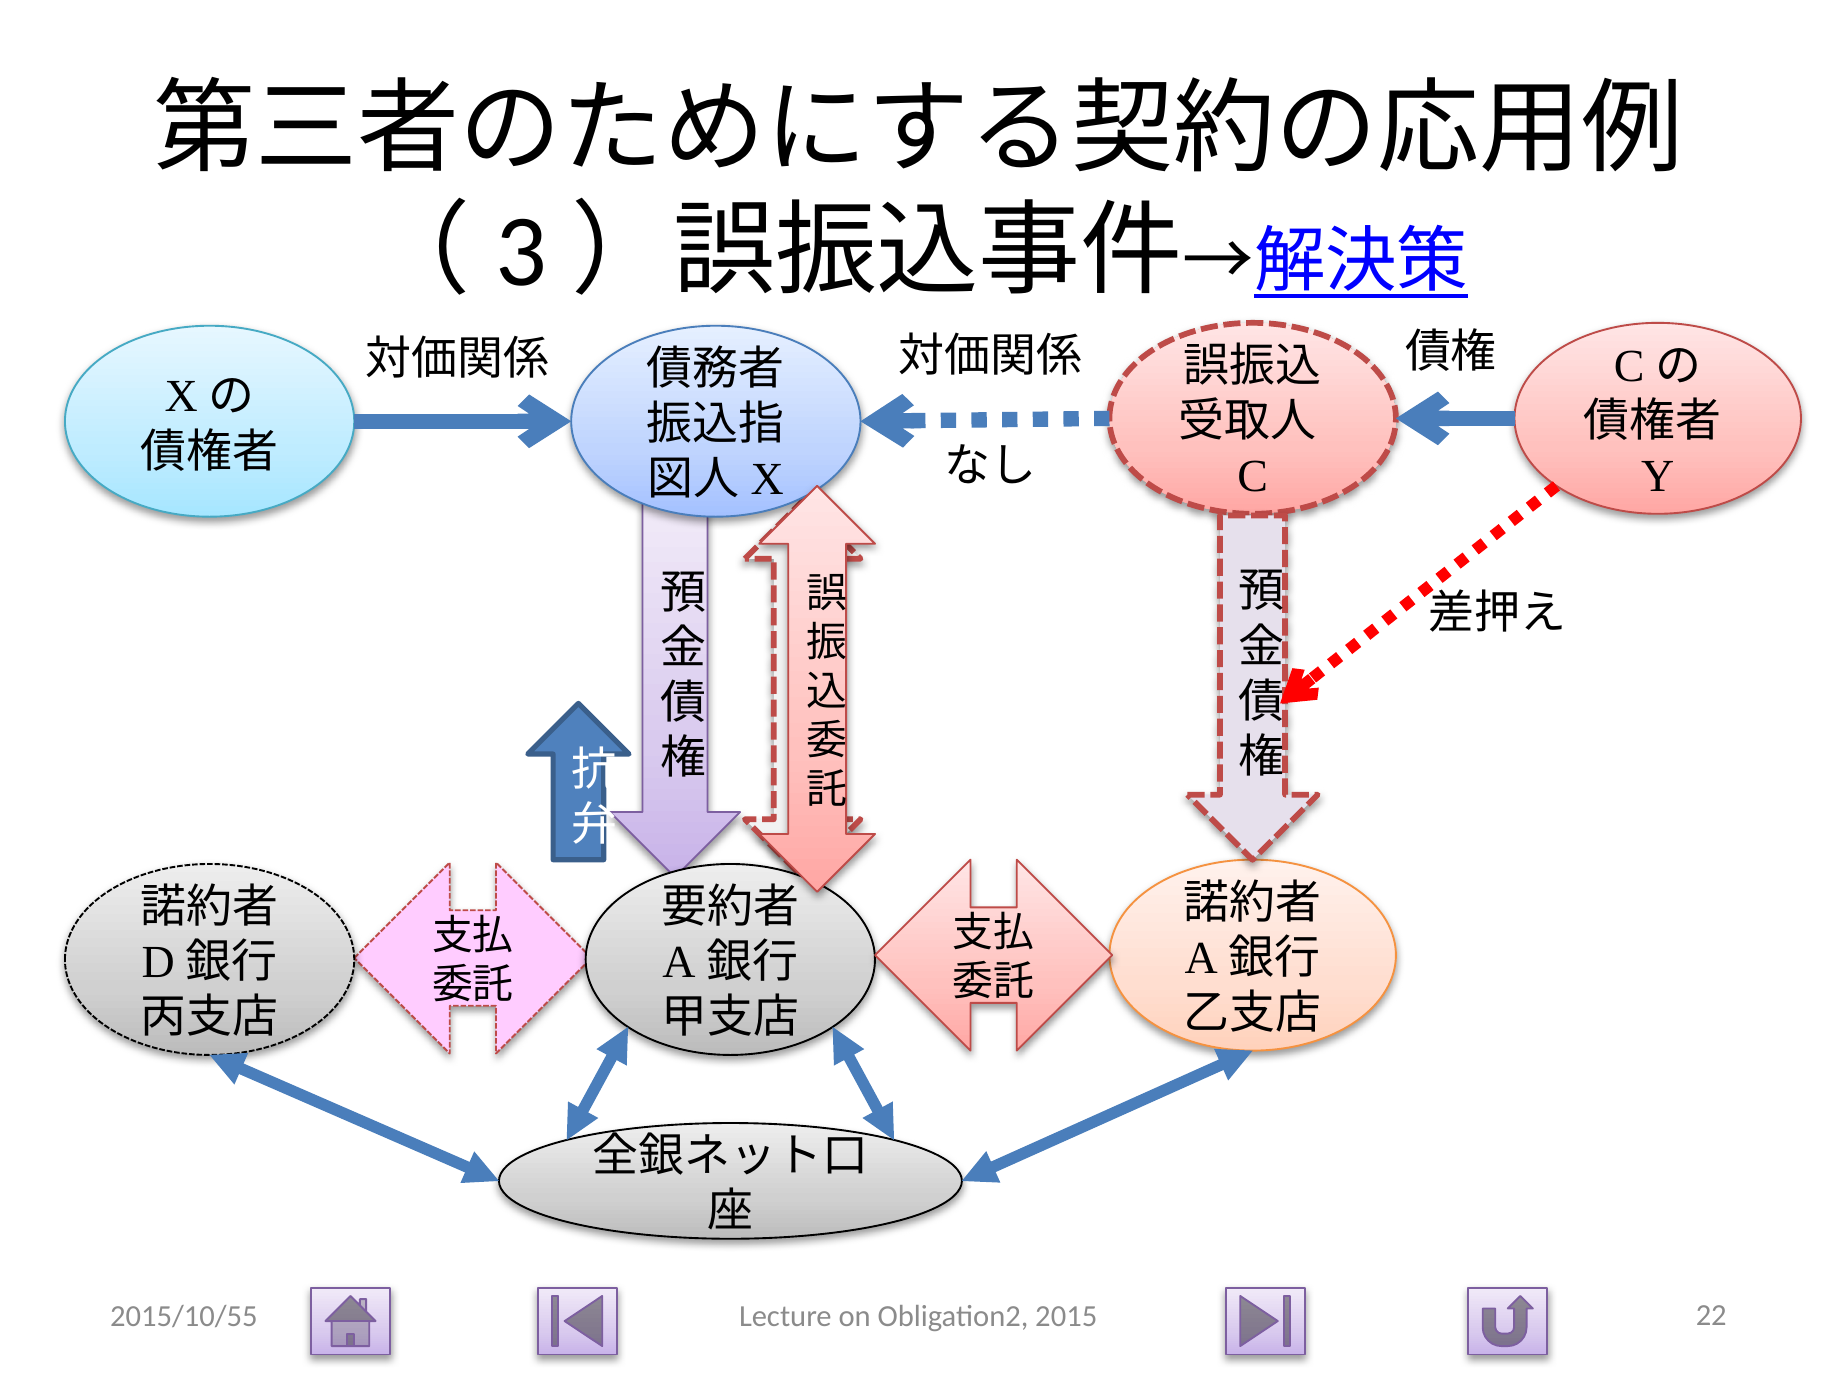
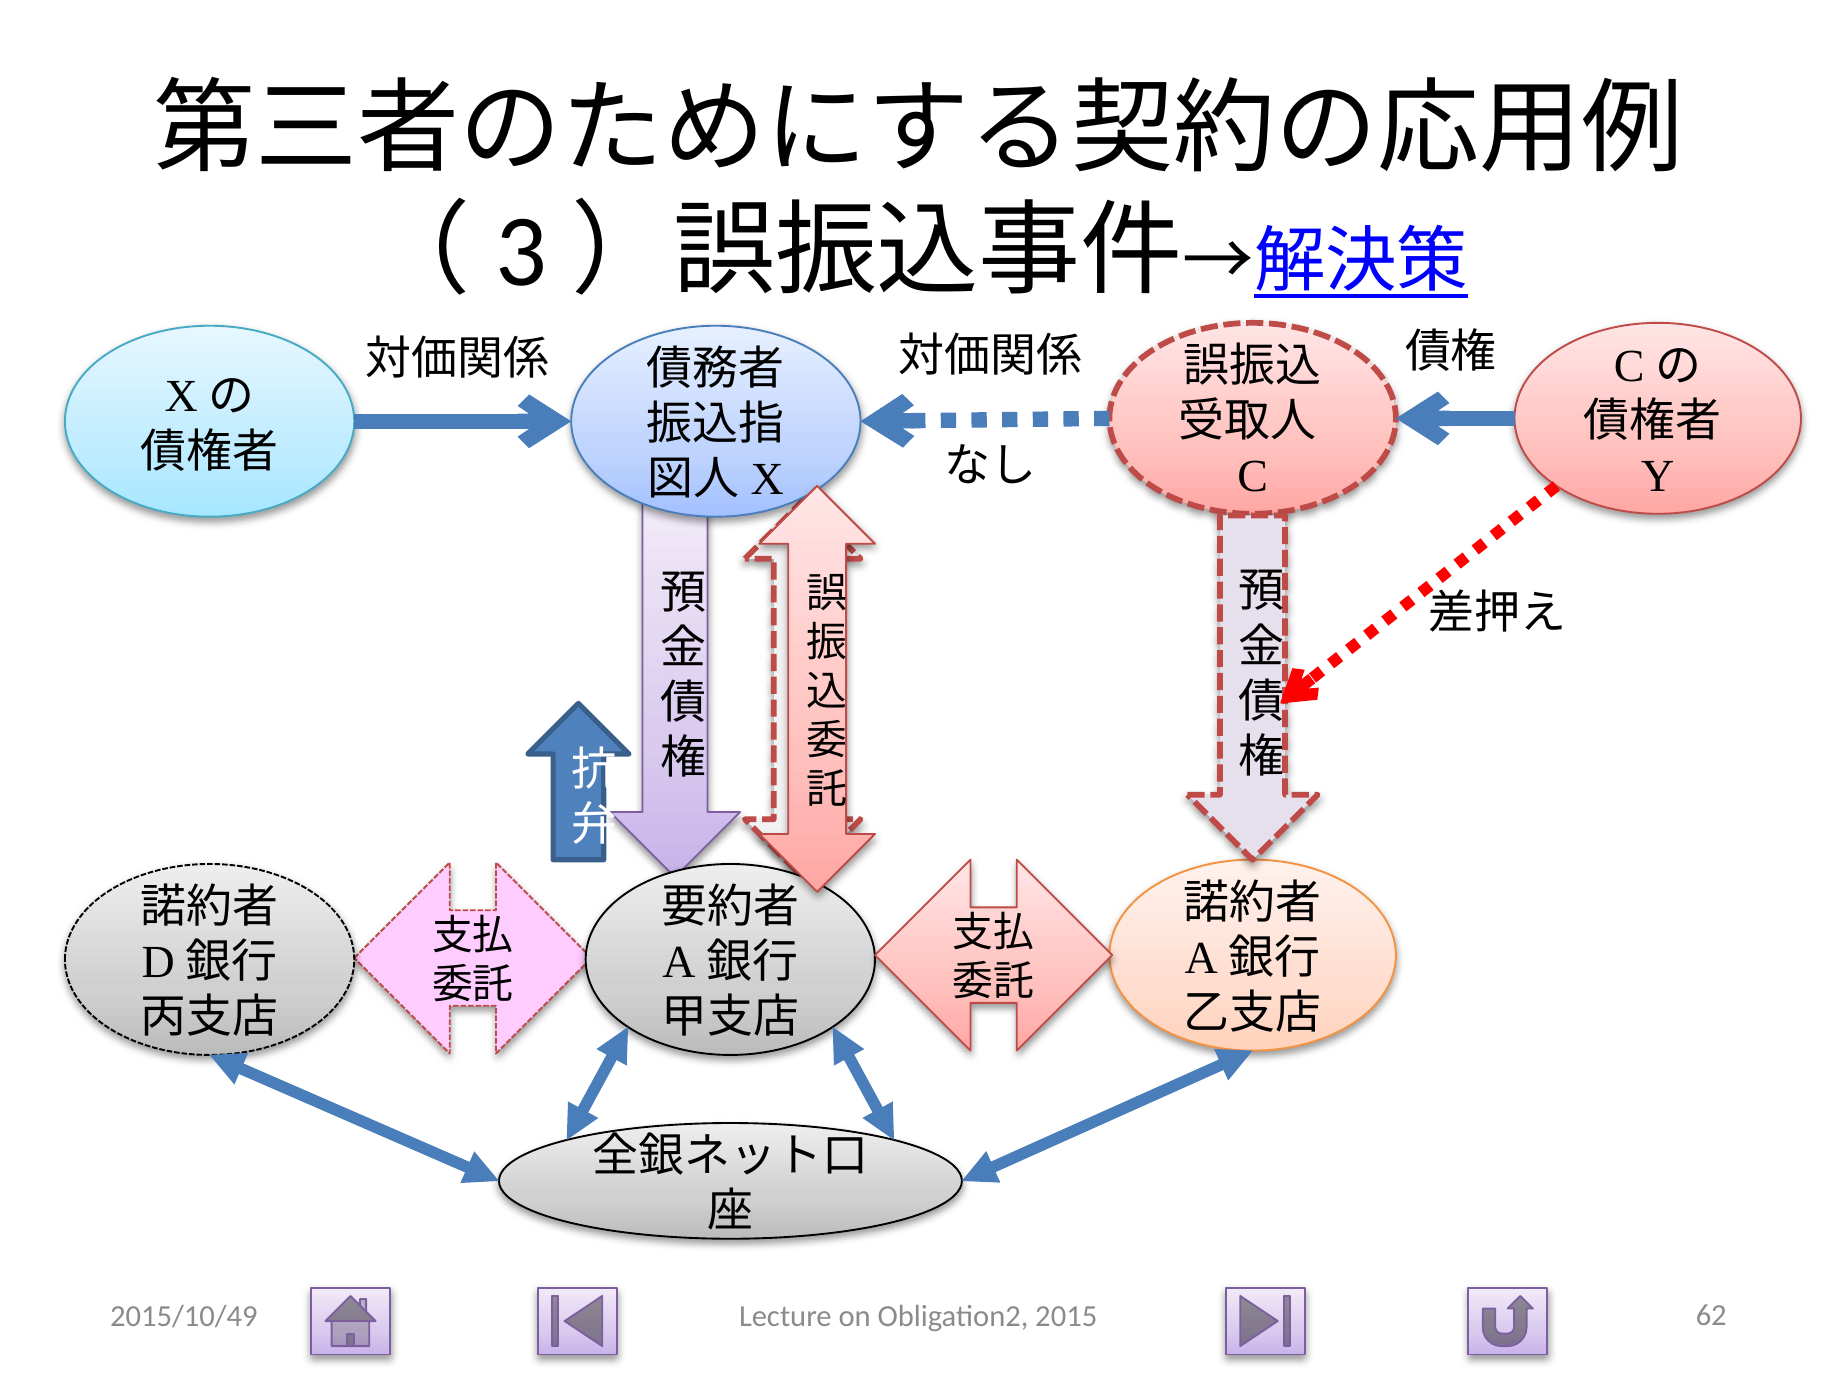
2015/10/55: 2015/10/55 -> 2015/10/49 (184, 1316)
22: 22 -> 62 (1711, 1315)
